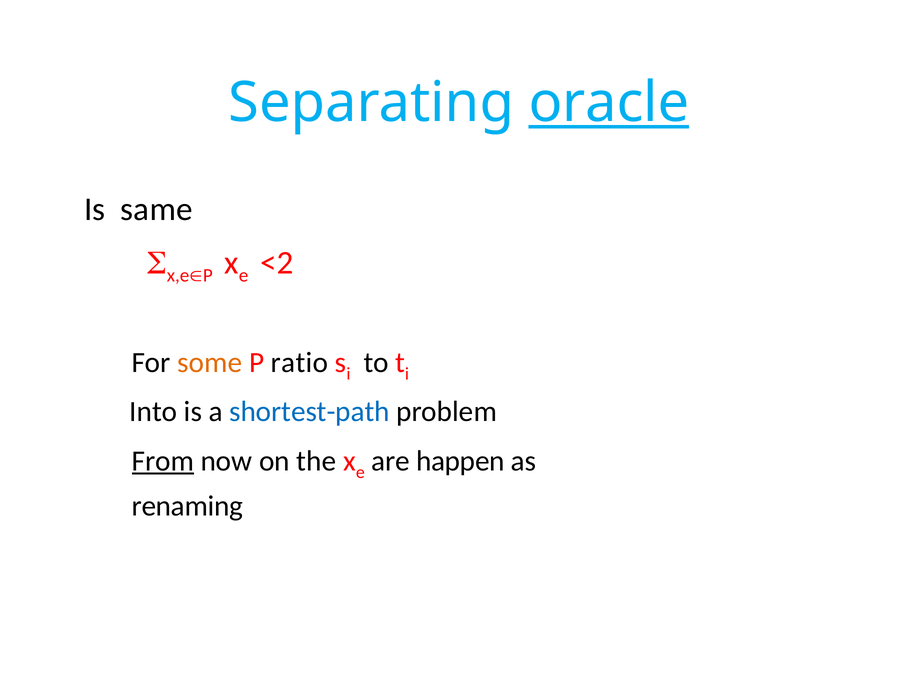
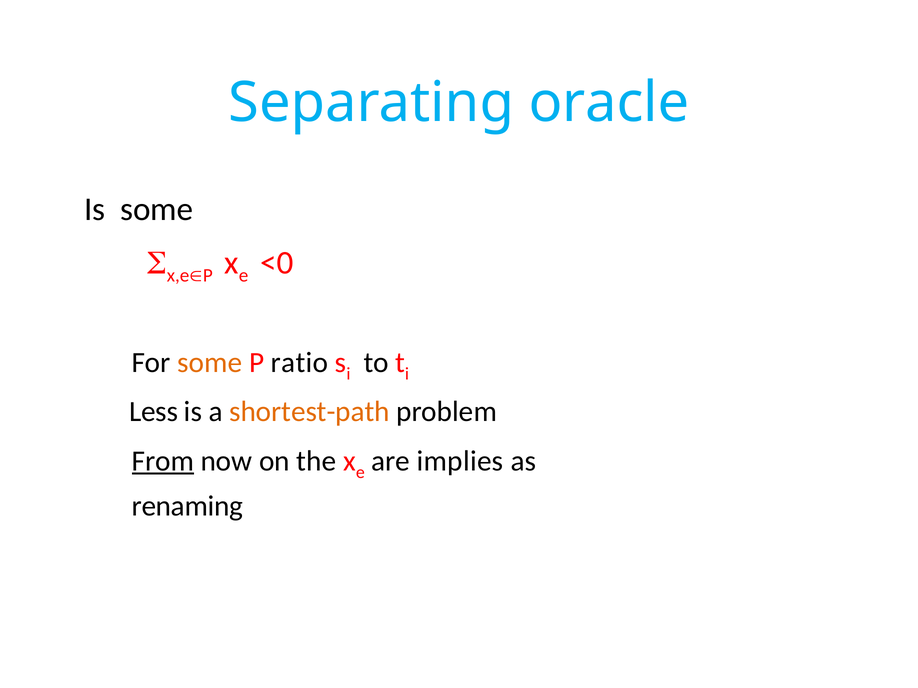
oracle underline: present -> none (609, 103)
Is same: same -> some (157, 209)
<2: <2 -> <0 (277, 263)
Into: Into -> Less (154, 412)
shortest-path colour: blue -> orange (310, 412)
happen: happen -> implies (460, 461)
